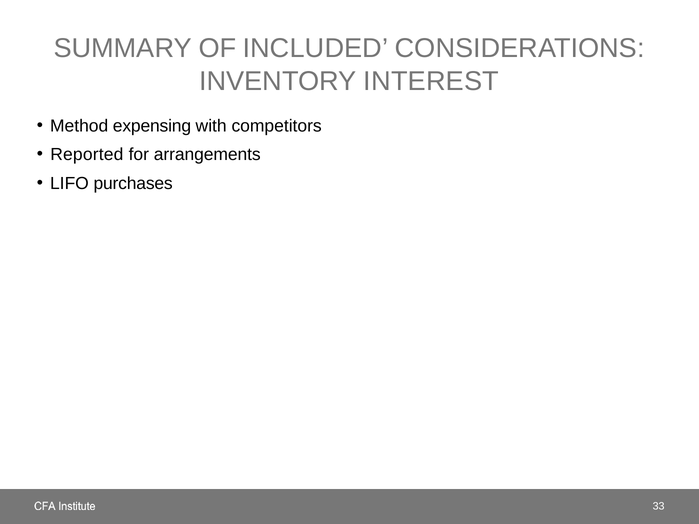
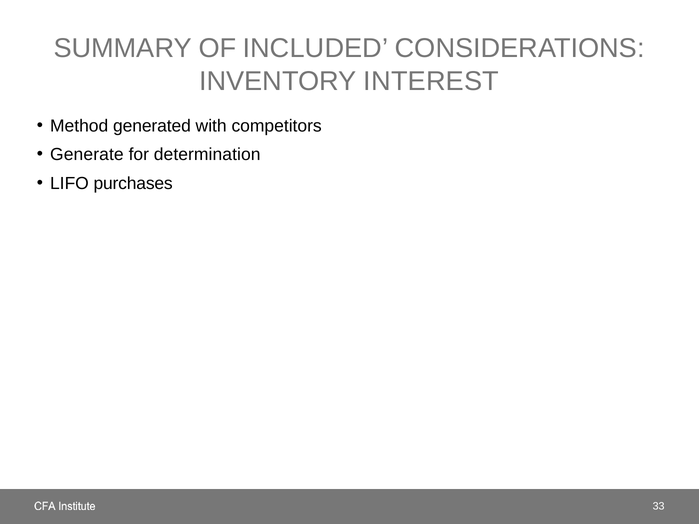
expensing: expensing -> generated (152, 126)
Reported: Reported -> Generate (87, 155)
arrangements: arrangements -> determination (207, 155)
